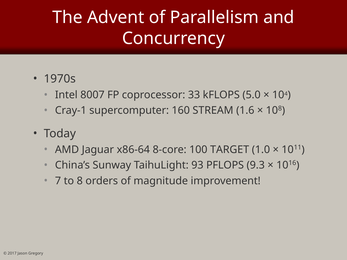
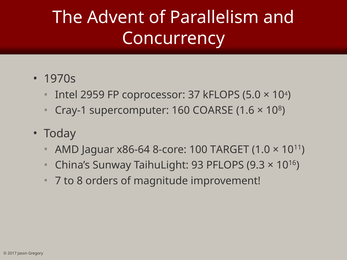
8007: 8007 -> 2959 (92, 95)
33: 33 -> 37 (194, 95)
STREAM: STREAM -> COARSE (213, 111)
